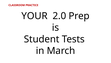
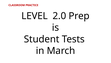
YOUR: YOUR -> LEVEL (35, 16)
